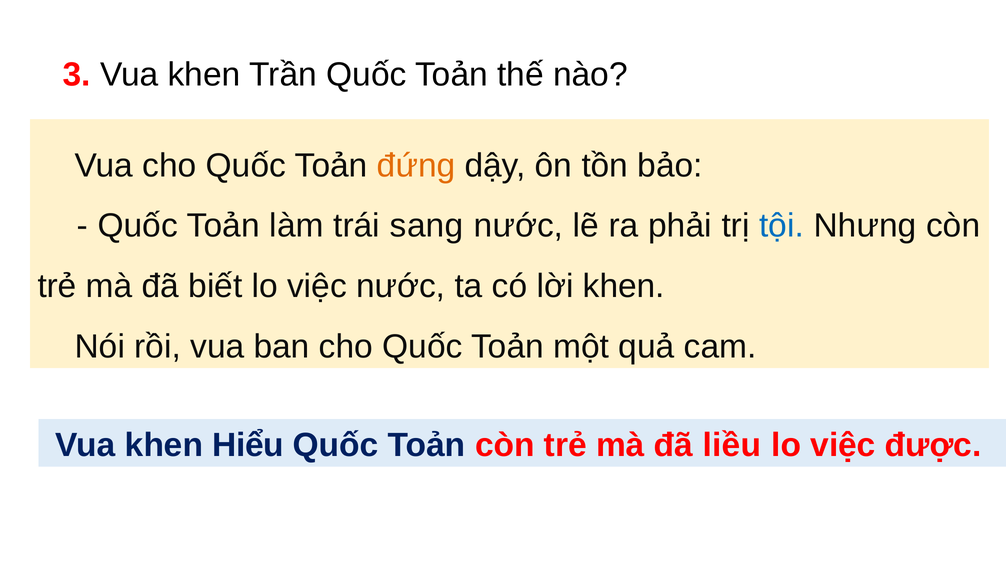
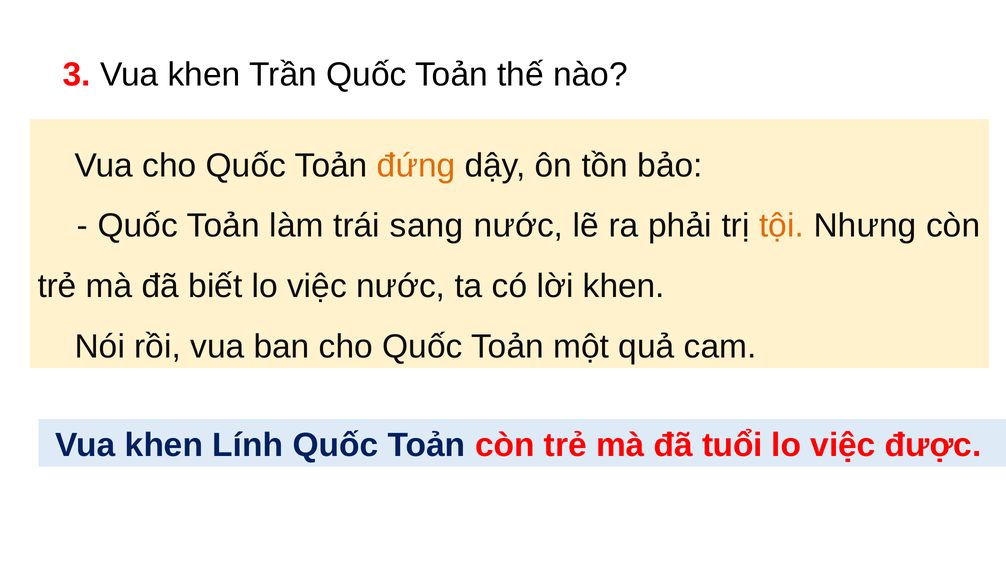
tội colour: blue -> orange (782, 226)
Hiểu: Hiểu -> Lính (248, 445)
liều: liều -> tuổi (732, 445)
